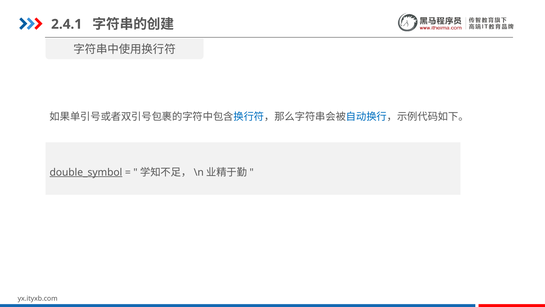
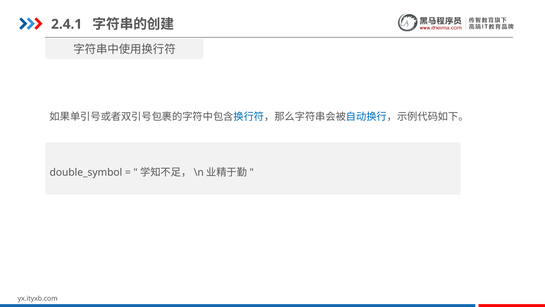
double_symbol underline: present -> none (86, 172)
